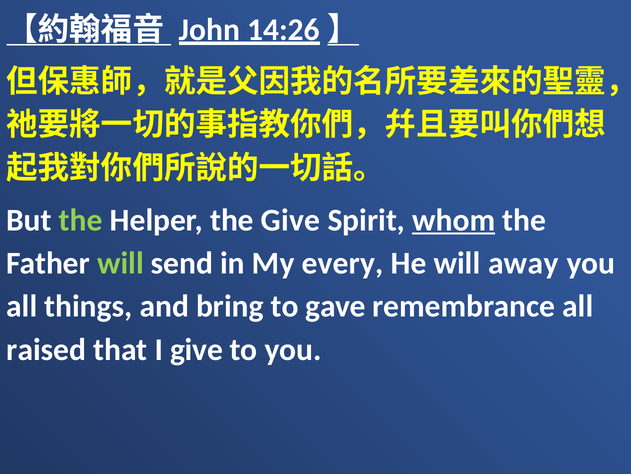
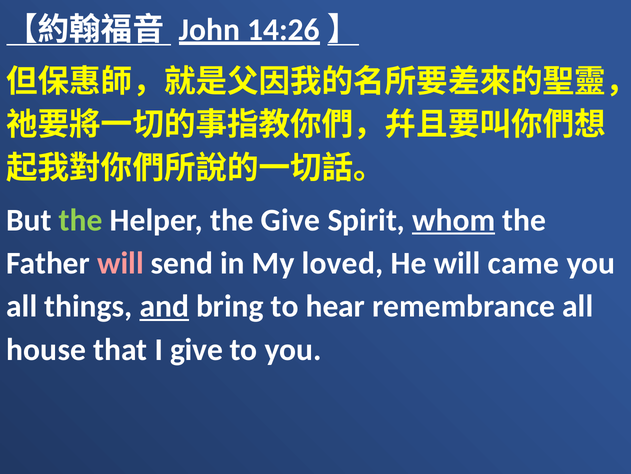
will colour: light green -> pink (120, 263)
every: every -> loved (342, 263)
away: away -> came (523, 263)
and underline: none -> present (164, 306)
gave: gave -> hear (335, 306)
raised: raised -> house (46, 349)
